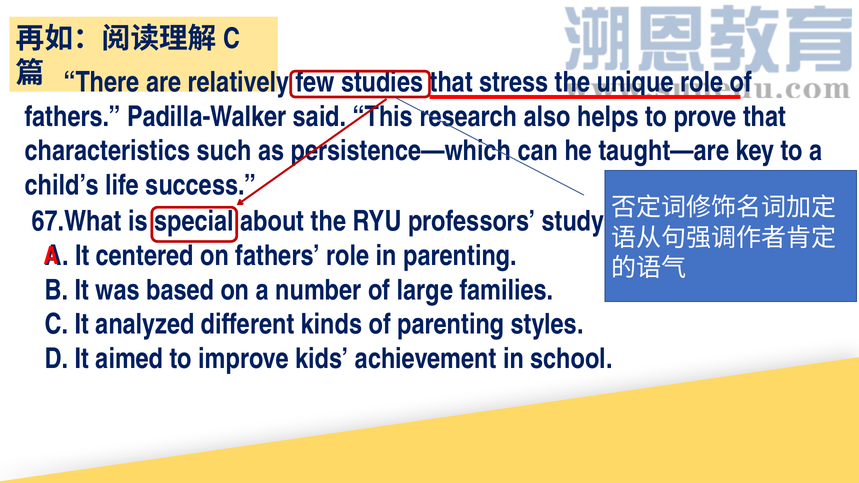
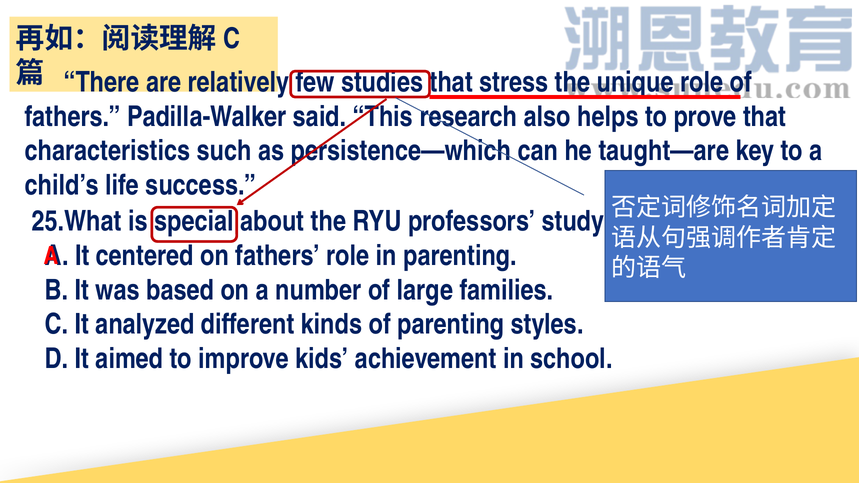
67.What: 67.What -> 25.What (77, 222)
